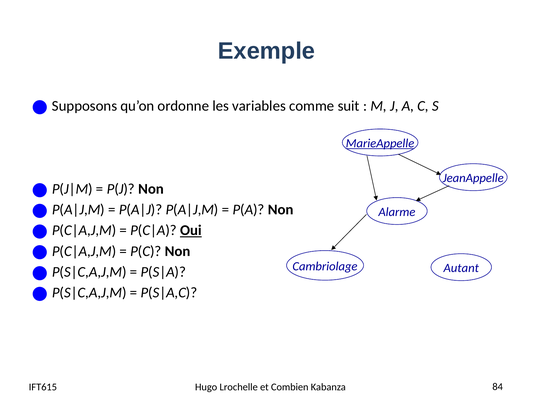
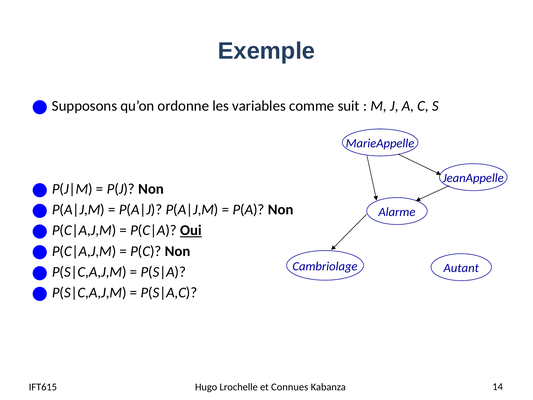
MarieAppelle underline: present -> none (380, 143)
Combien: Combien -> Connues (290, 387)
84: 84 -> 14 (498, 387)
